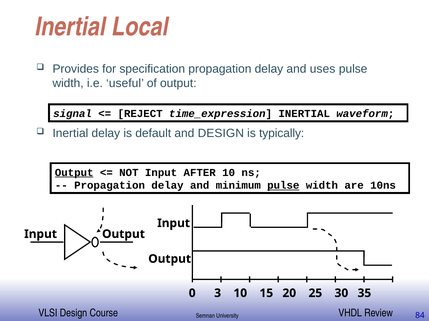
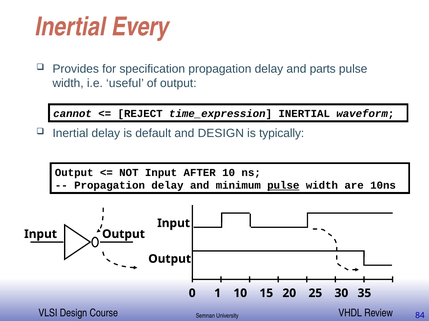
Local: Local -> Every (140, 27)
uses: uses -> parts (323, 69)
signal: signal -> cannot (73, 114)
Output underline: present -> none (74, 173)
3: 3 -> 1 (218, 294)
